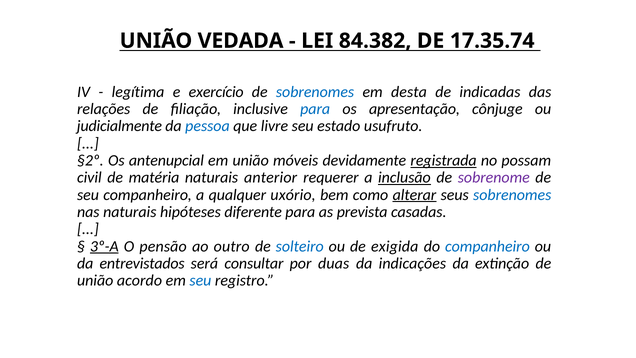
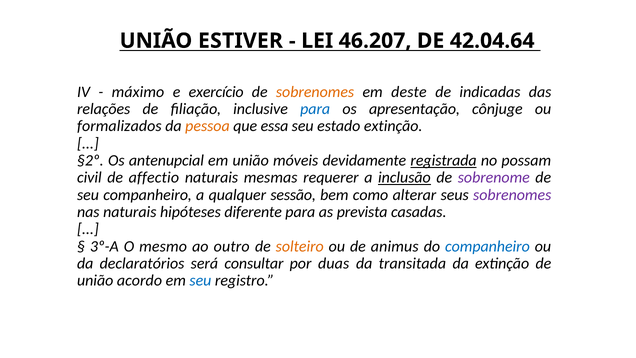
VEDADA: VEDADA -> ESTIVER (240, 41)
84.382: 84.382 -> 46.207 (375, 41)
17.35.74: 17.35.74 -> 42.04.64 (492, 41)
legítima: legítima -> máximo (138, 92)
sobrenomes colour: blue -> orange (315, 92)
desta: desta -> deste (409, 92)
judicialmente: judicialmente -> formalizados (119, 126)
pessoa colour: blue -> orange (207, 126)
livre: livre -> essa (275, 126)
estado usufruto: usufruto -> extinção (393, 126)
matéria: matéria -> affectio (154, 178)
anterior: anterior -> mesmas (271, 178)
uxório: uxório -> sessão (293, 195)
alterar underline: present -> none (414, 195)
sobrenomes colour: blue -> purple (512, 195)
3º-A underline: present -> none (104, 246)
pensão: pensão -> mesmo (163, 246)
solteiro colour: blue -> orange (300, 246)
exigida: exigida -> animus (395, 246)
entrevistados: entrevistados -> declaratórios (142, 263)
indicações: indicações -> transitada (412, 263)
